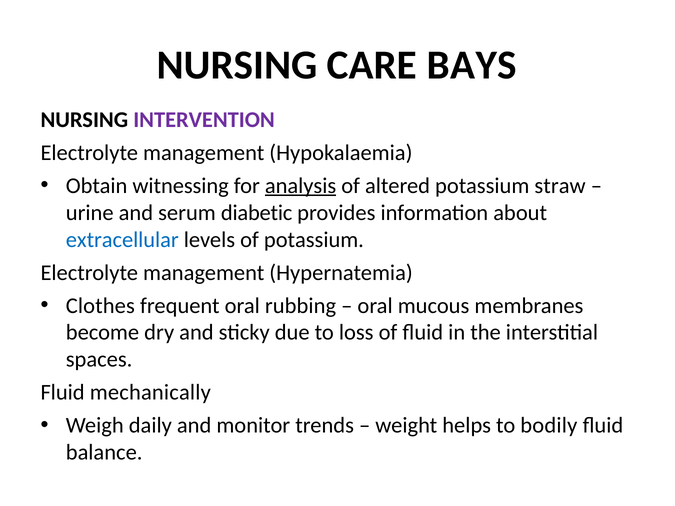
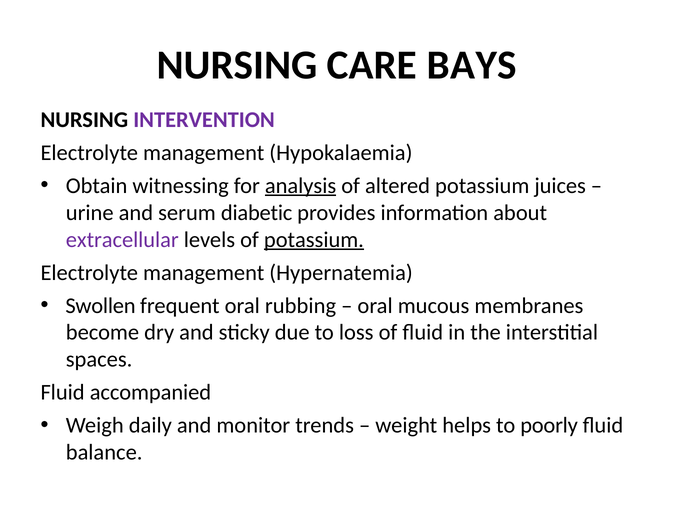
straw: straw -> juices (560, 186)
extracellular colour: blue -> purple (122, 240)
potassium underline: none -> present (314, 240)
Clothes: Clothes -> Swollen (100, 306)
mechanically: mechanically -> accompanied (150, 393)
bodily: bodily -> poorly (549, 426)
